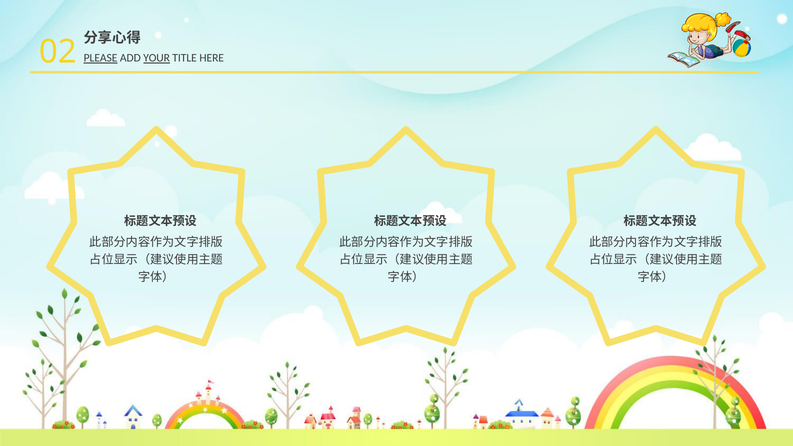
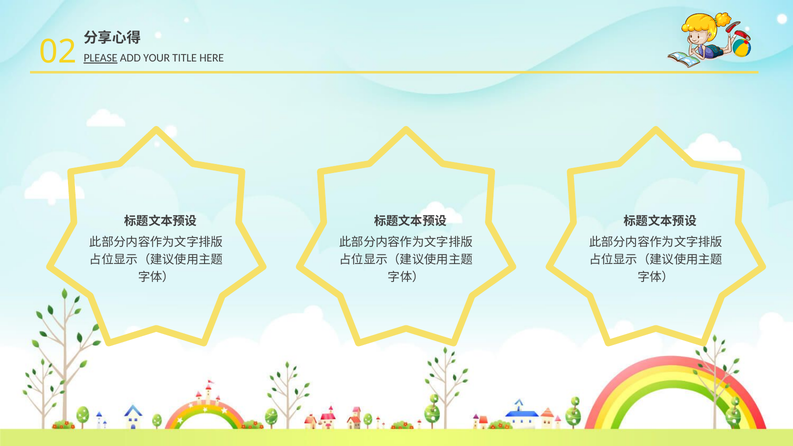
YOUR underline: present -> none (157, 58)
